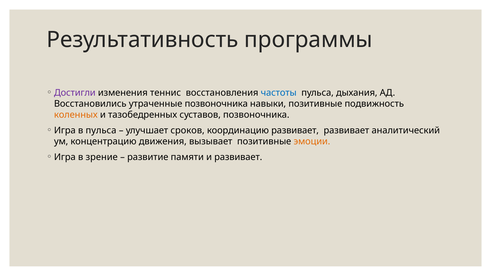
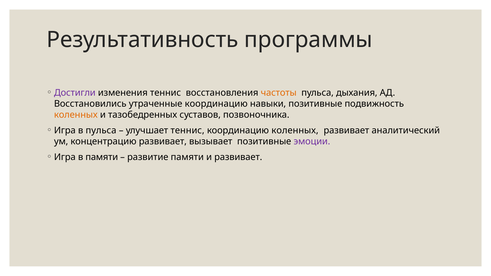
частоты colour: blue -> orange (279, 93)
утраченные позвоночника: позвоночника -> координацию (216, 104)
улучшает сроков: сроков -> теннис (188, 130)
координацию развивает: развивает -> коленных (295, 130)
концентрацию движения: движения -> развивает (163, 142)
эмоции colour: orange -> purple (312, 142)
в зрение: зрение -> памяти (102, 157)
